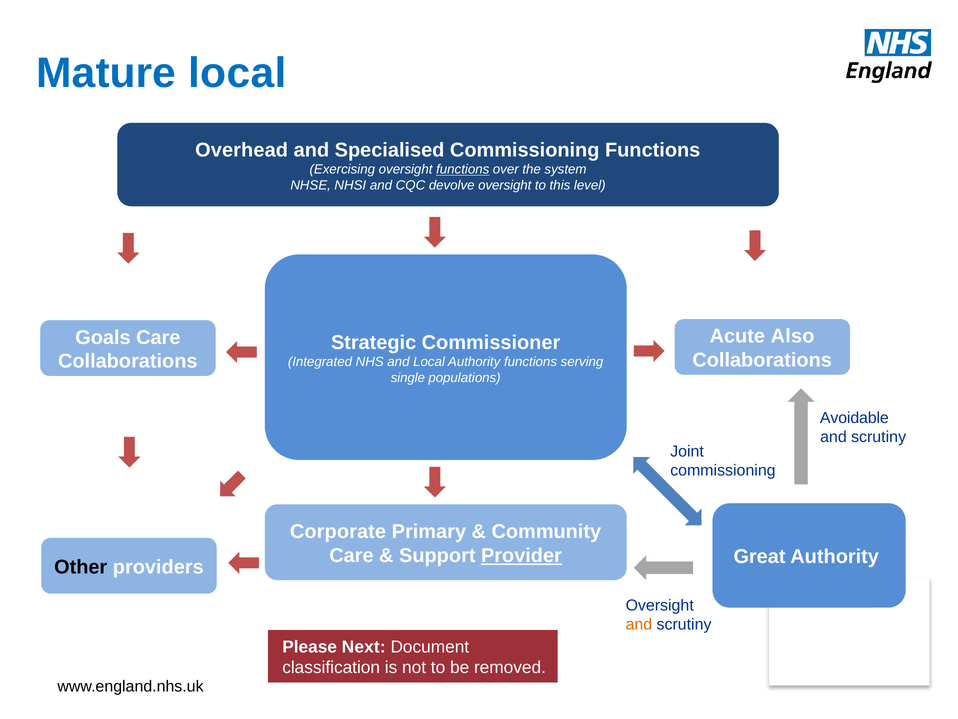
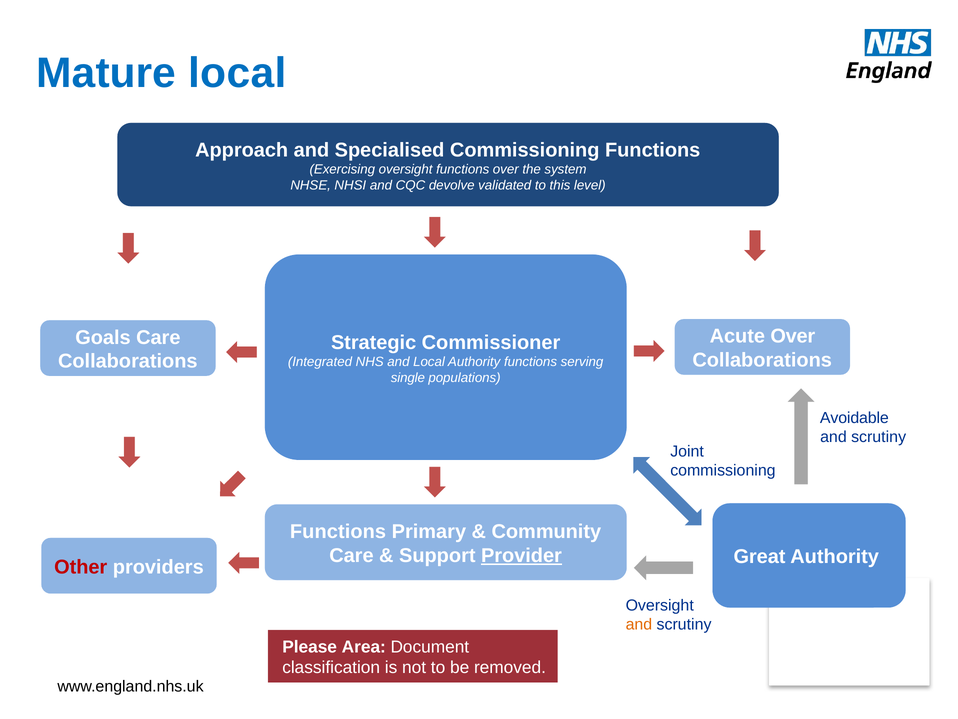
Overhead: Overhead -> Approach (242, 150)
functions underline: present -> none (463, 169)
devolve oversight: oversight -> validated (505, 185)
Acute Also: Also -> Over (793, 336)
Corporate: Corporate -> Functions (338, 531)
Other colour: black -> red (81, 567)
Next: Next -> Area (364, 646)
